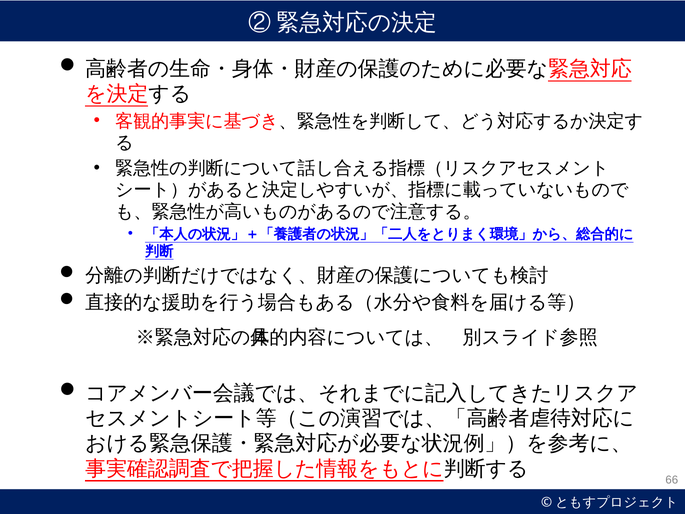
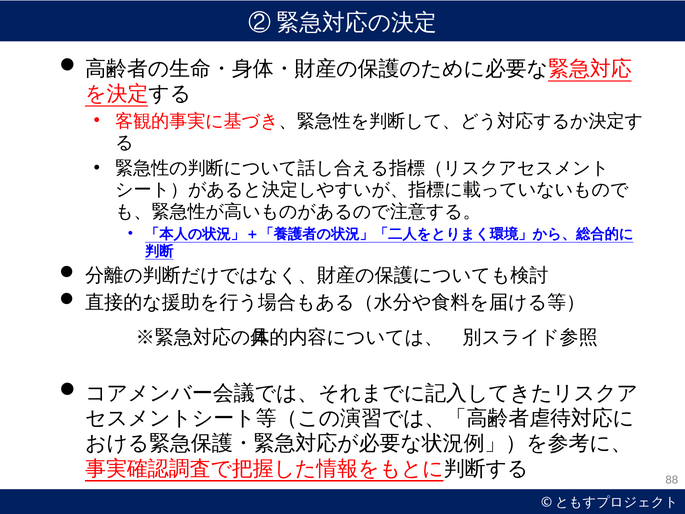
66: 66 -> 88 (672, 480)
